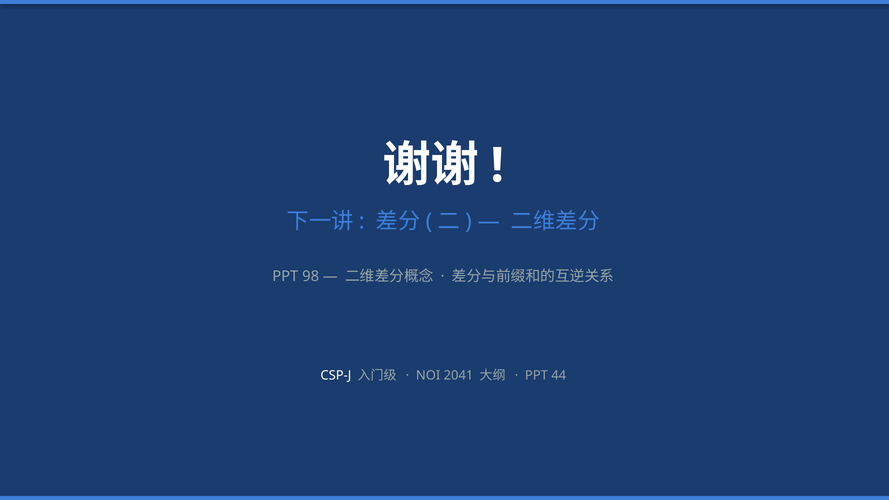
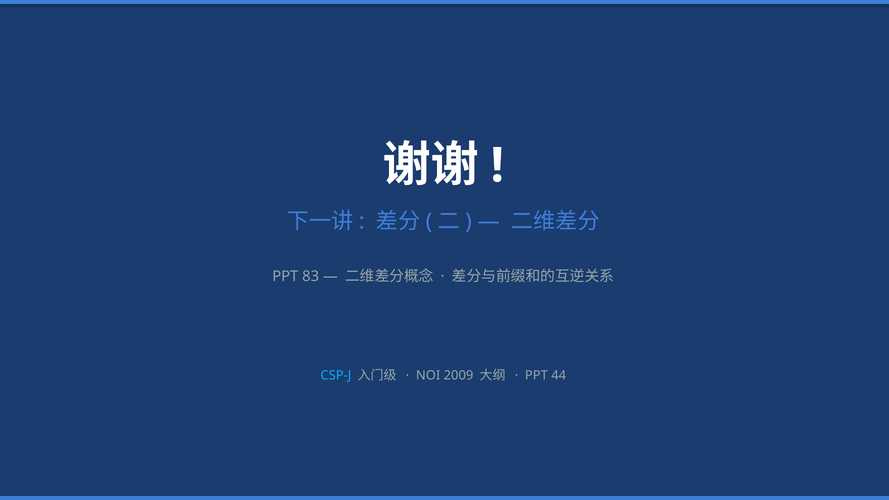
98: 98 -> 83 (311, 277)
CSP-J colour: white -> light blue (336, 375)
2041: 2041 -> 2009 (459, 375)
